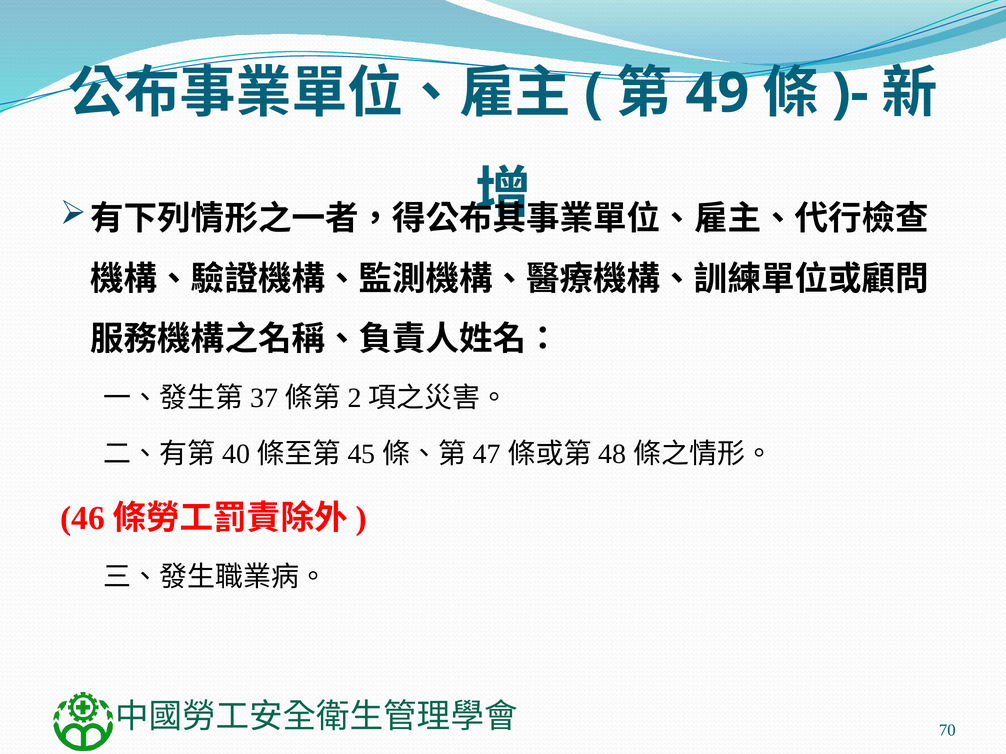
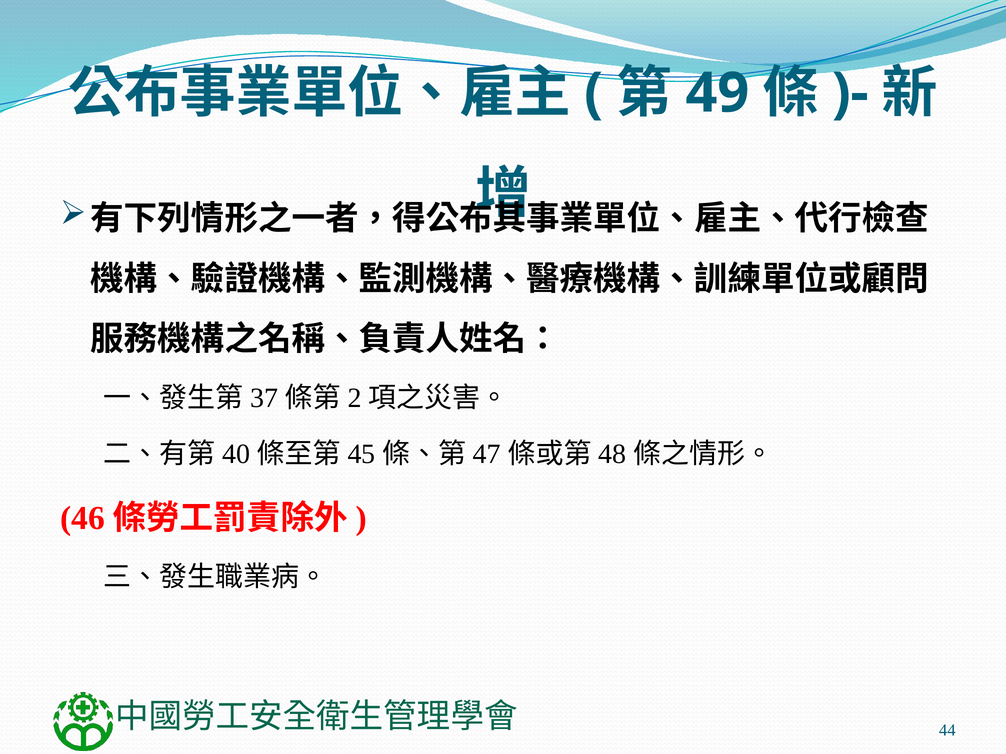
70: 70 -> 44 (947, 731)
